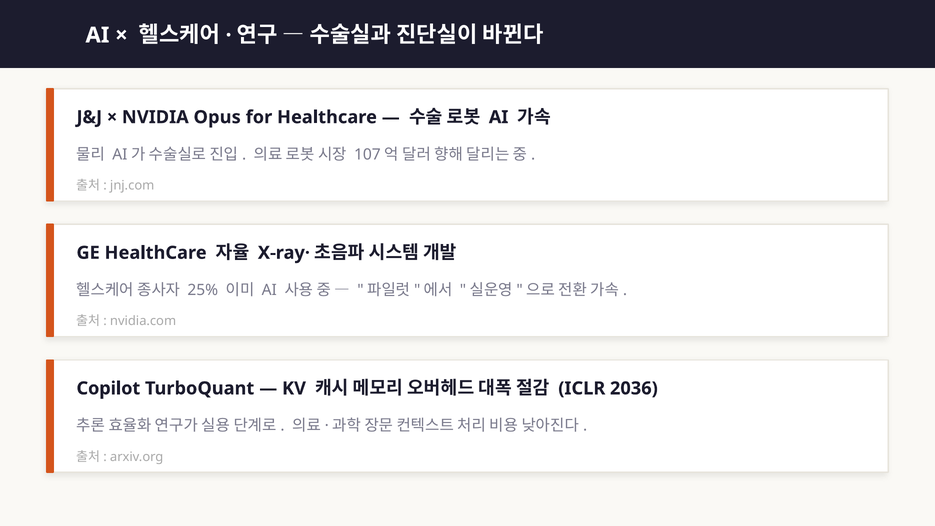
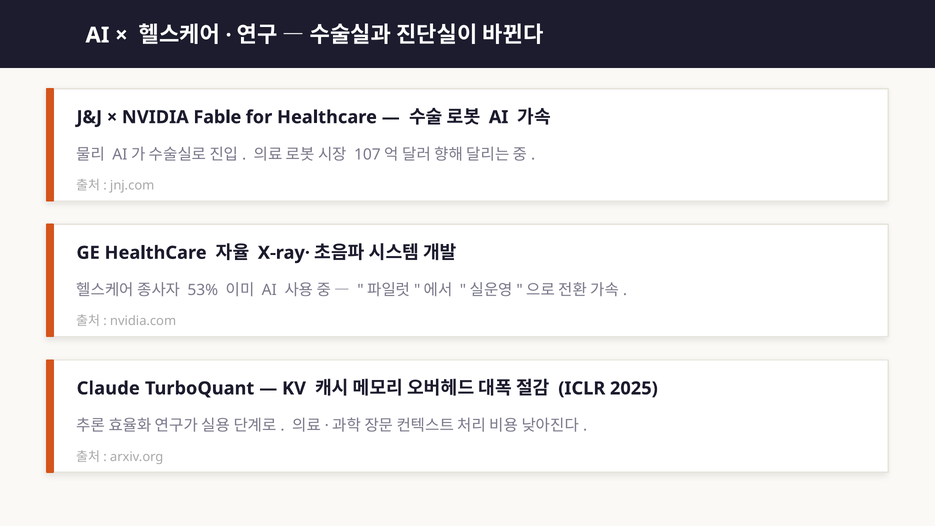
Opus: Opus -> Fable (217, 117)
25%: 25% -> 53% (203, 290)
Copilot: Copilot -> Claude (108, 388)
2036: 2036 -> 2025 (634, 388)
